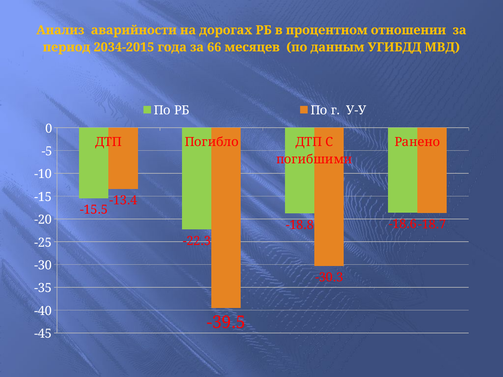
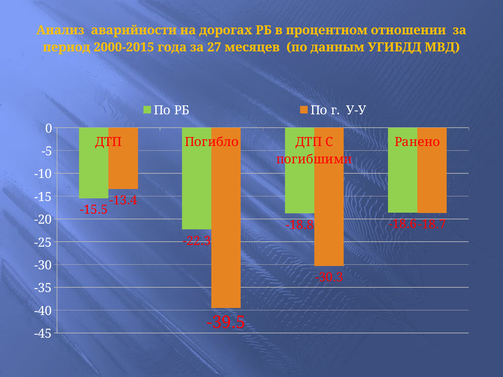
2034-2015: 2034-2015 -> 2000-2015 (124, 47)
66: 66 -> 27 (214, 47)
